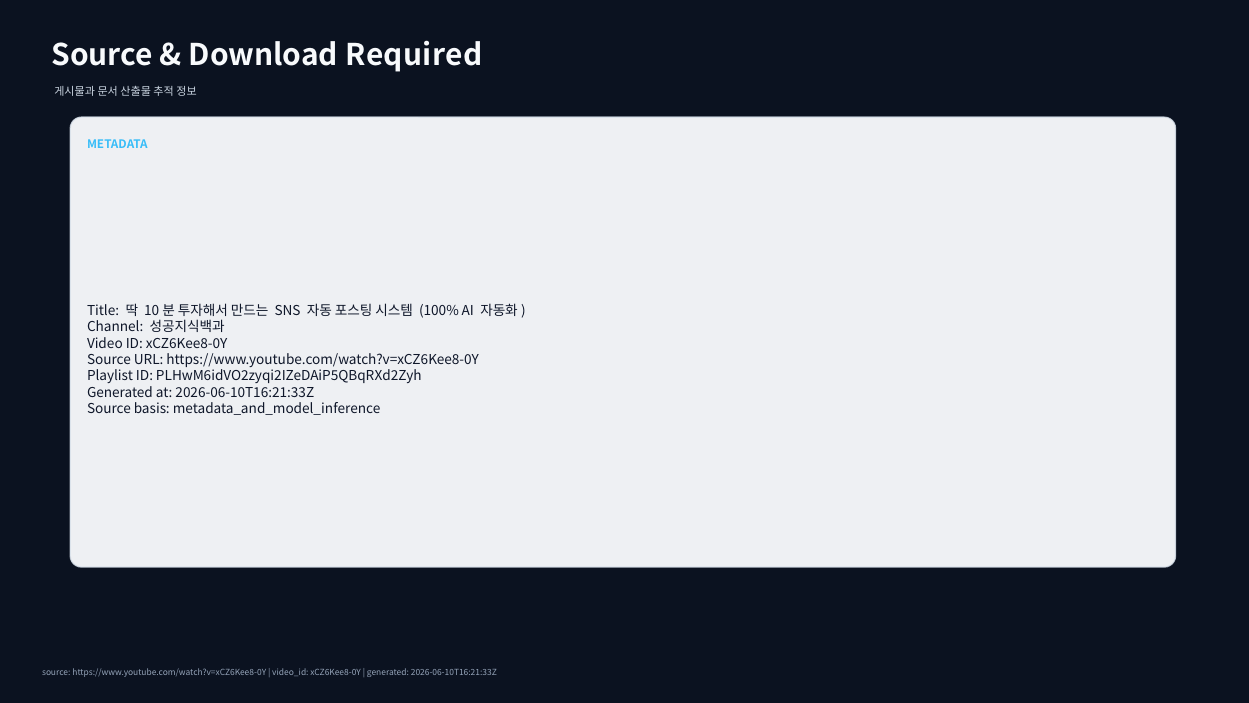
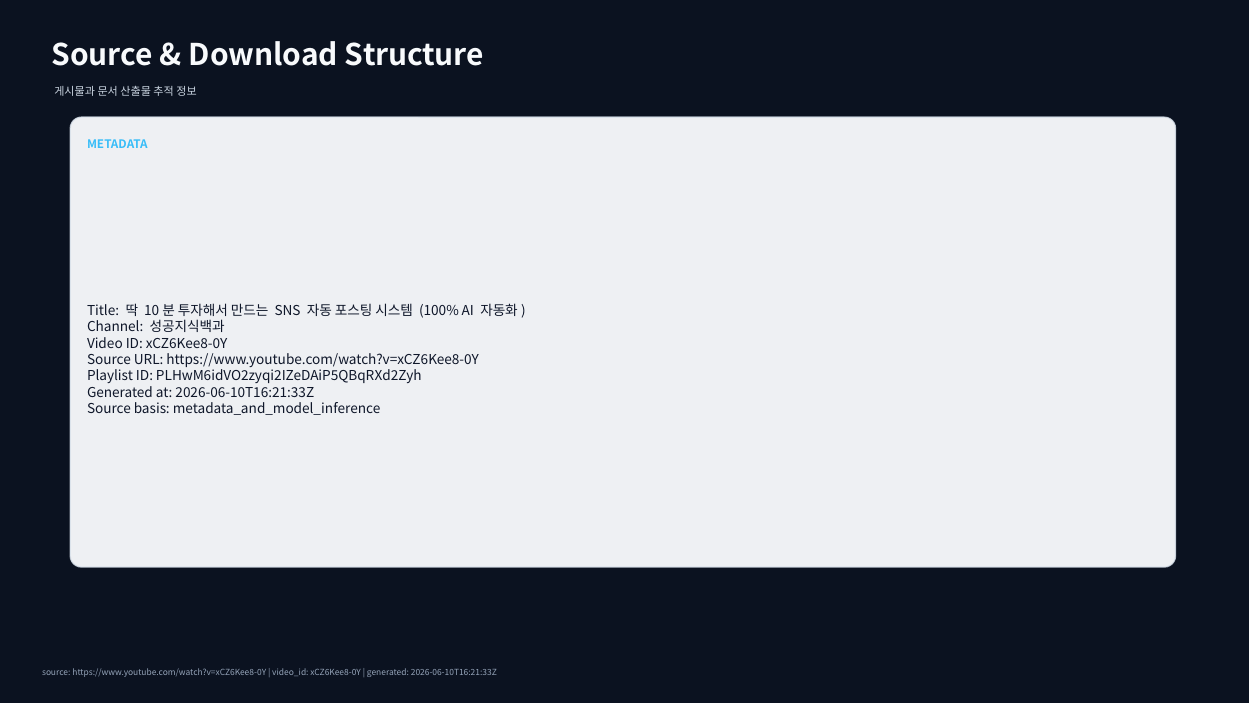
Required: Required -> Structure (414, 56)
